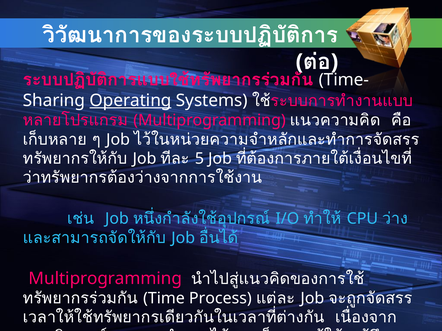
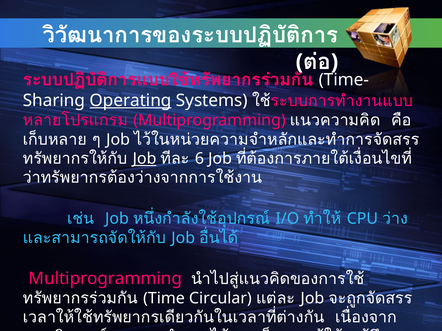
Job underline: none -> present (145, 159)
5: 5 -> 6 (199, 159)
Process: Process -> Circular (220, 299)
